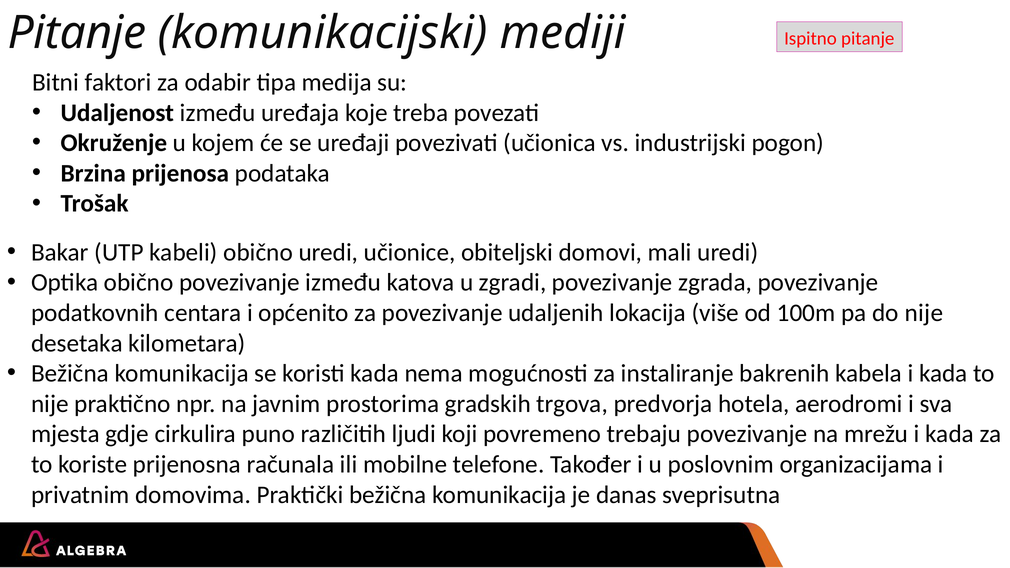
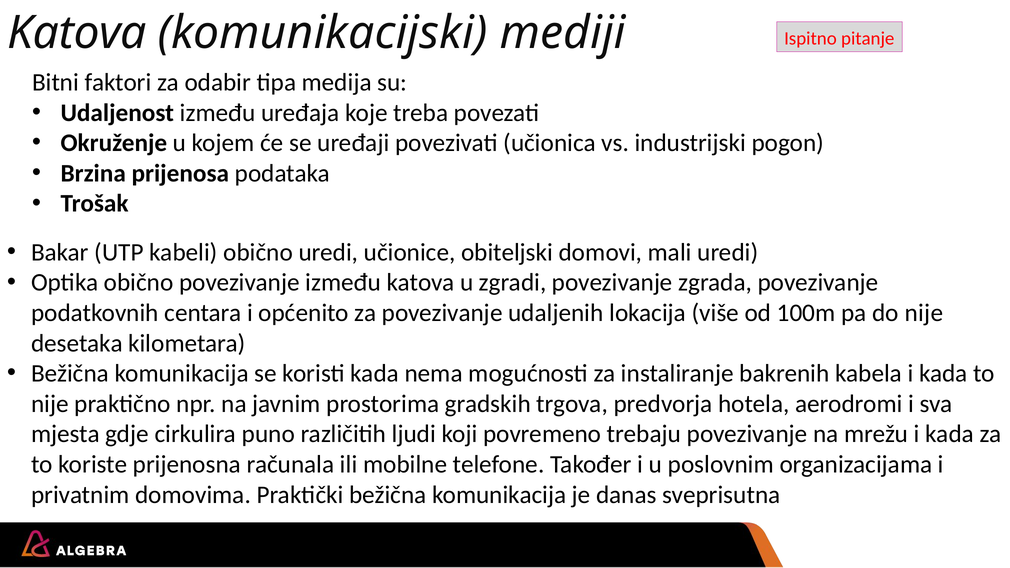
Pitanje: Pitanje -> Katova (77, 33)
